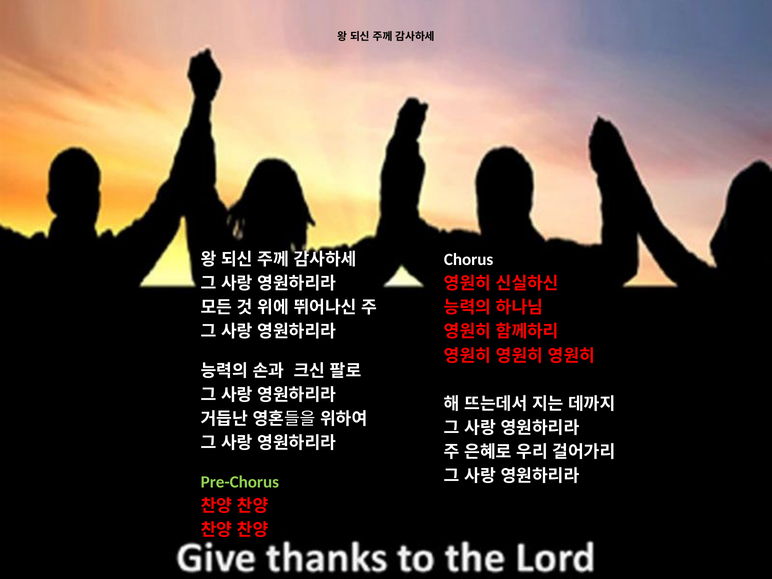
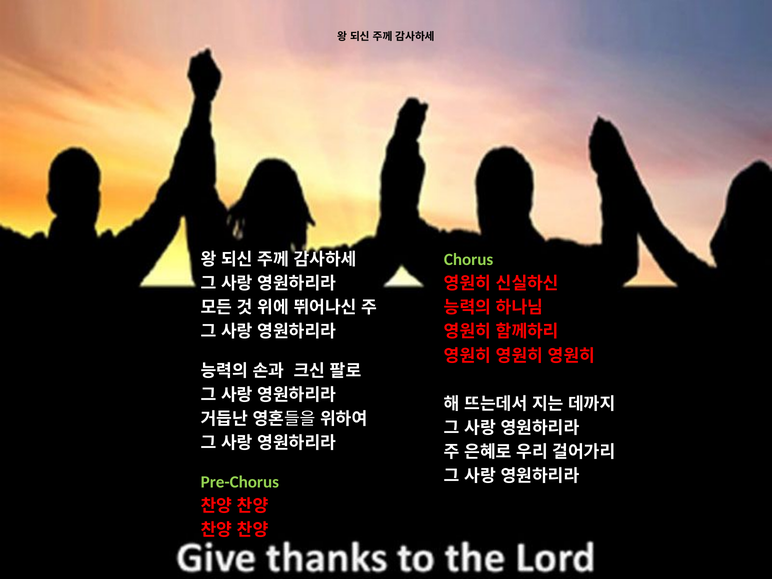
Chorus colour: white -> light green (469, 260)
